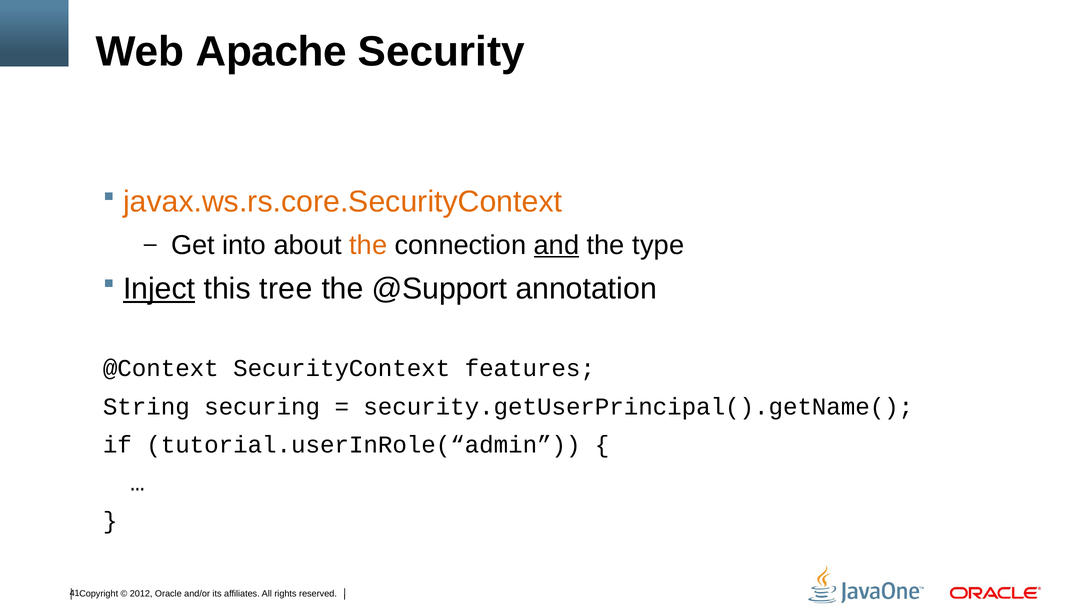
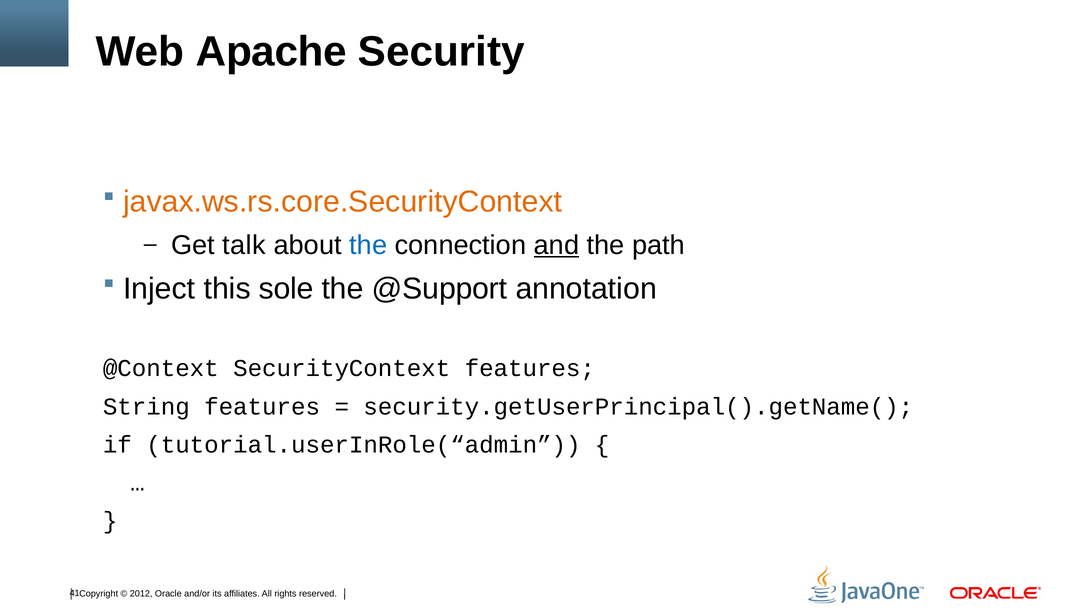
into: into -> talk (244, 245)
the colour: orange -> blue (368, 245)
type: type -> path (659, 245)
Inject underline: present -> none (159, 289)
tree: tree -> sole (286, 289)
String securing: securing -> features (262, 406)
